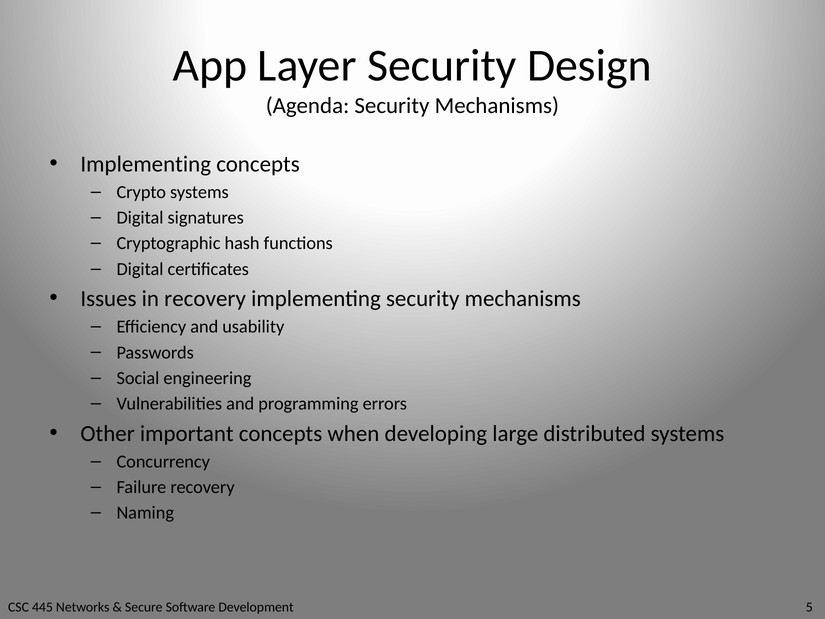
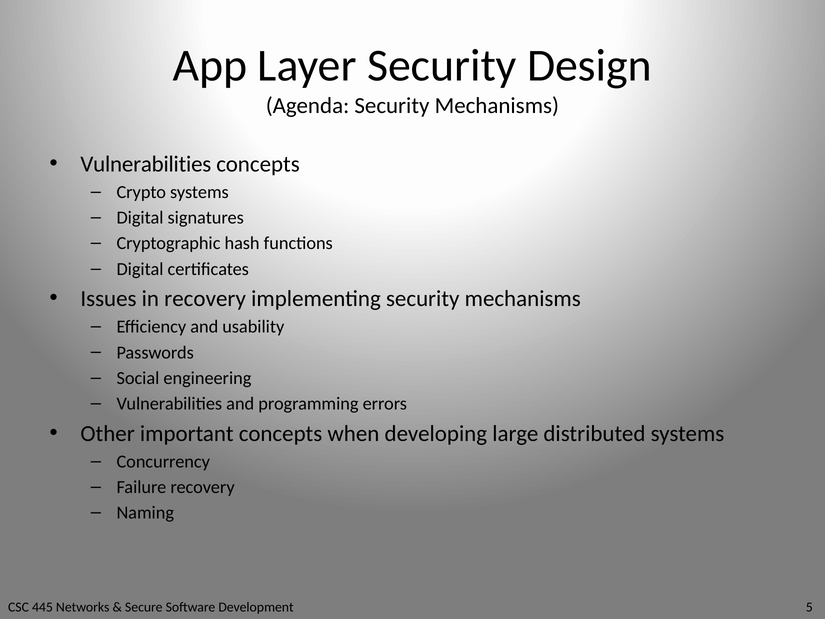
Implementing: Implementing -> Vulnerabilities (146, 164)
